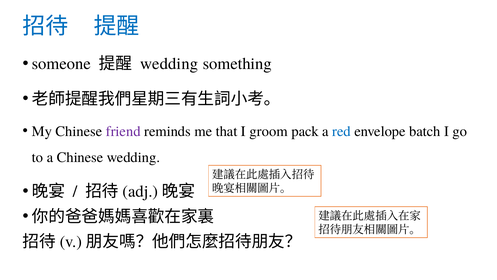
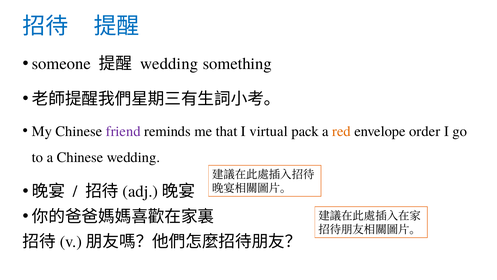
groom: groom -> virtual (269, 131)
red colour: blue -> orange (342, 131)
batch: batch -> order (425, 131)
